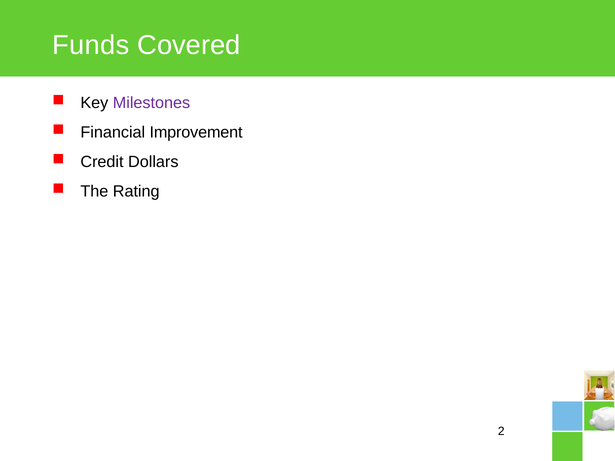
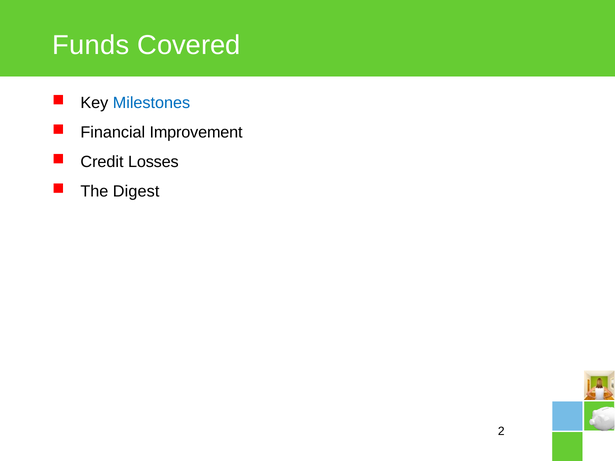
Milestones colour: purple -> blue (152, 103)
Dollars: Dollars -> Losses (153, 162)
Rating: Rating -> Digest (136, 192)
